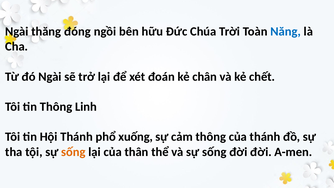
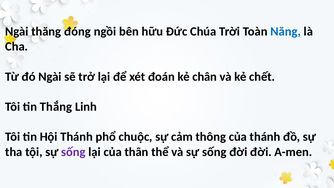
tin Thông: Thông -> Thắng (56, 107)
xuống: xuống -> chuộc (136, 137)
sống colour: orange -> purple (73, 152)
